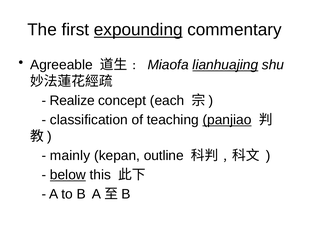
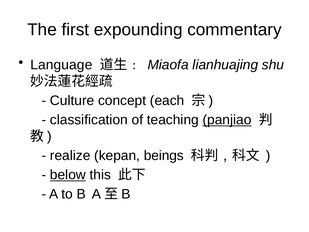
expounding underline: present -> none (138, 30)
Agreeable: Agreeable -> Language (61, 65)
lianhuajing underline: present -> none (225, 65)
Realize: Realize -> Culture (72, 101)
mainly: mainly -> realize (70, 155)
outline: outline -> beings (164, 155)
